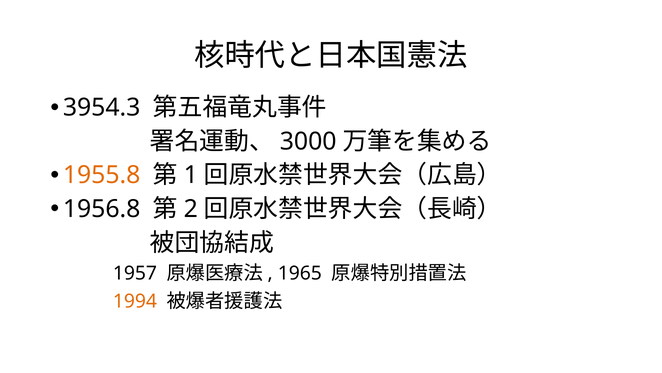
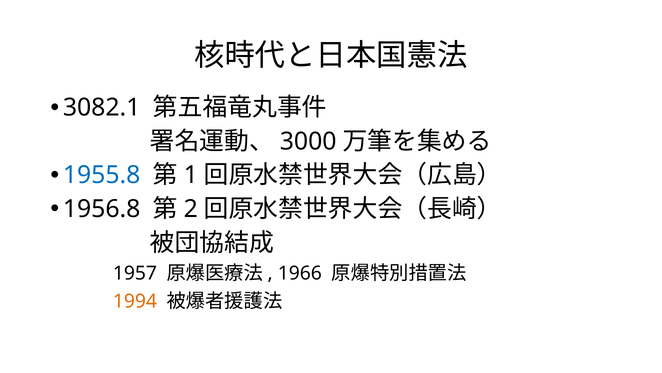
3954.3: 3954.3 -> 3082.1 (102, 108)
1955.8 colour: orange -> blue (102, 175)
1965: 1965 -> 1966 (300, 273)
